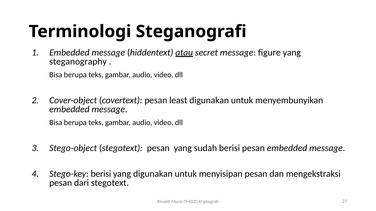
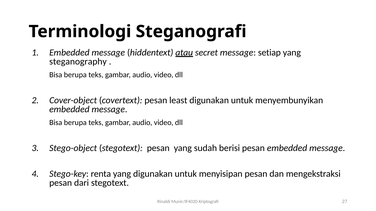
figure: figure -> setiap (269, 53)
Stego-key berisi: berisi -> renta (101, 174)
